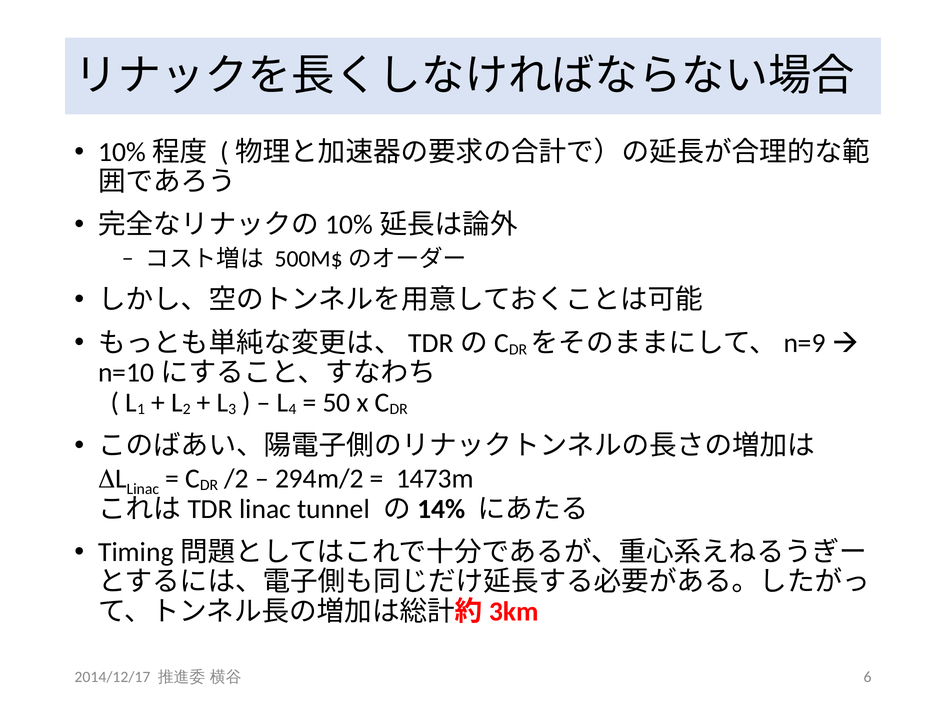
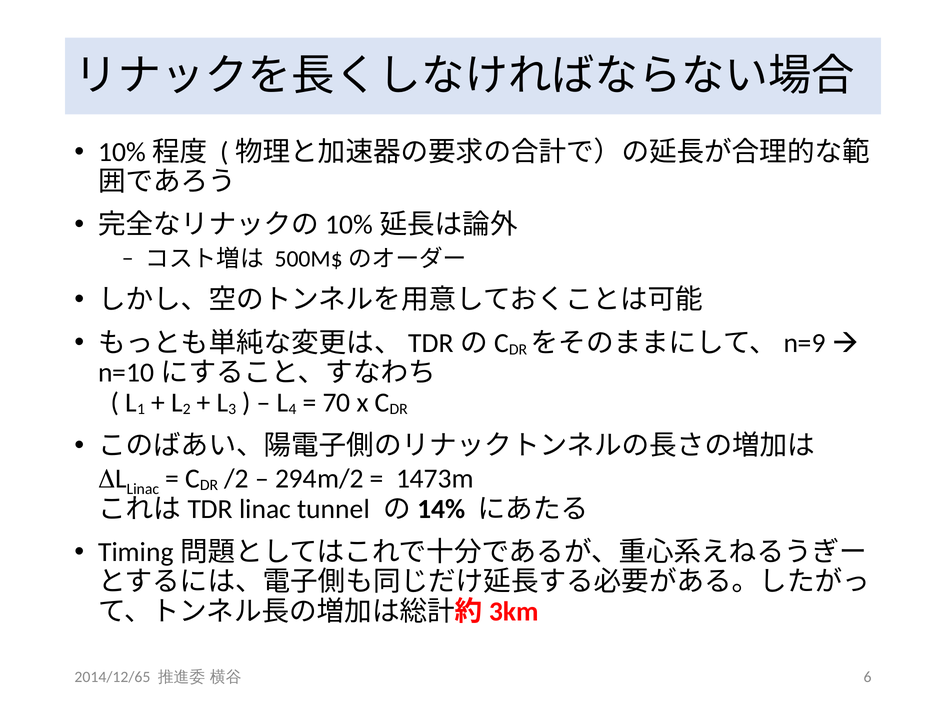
50: 50 -> 70 (336, 403)
2014/12/17: 2014/12/17 -> 2014/12/65 (112, 678)
